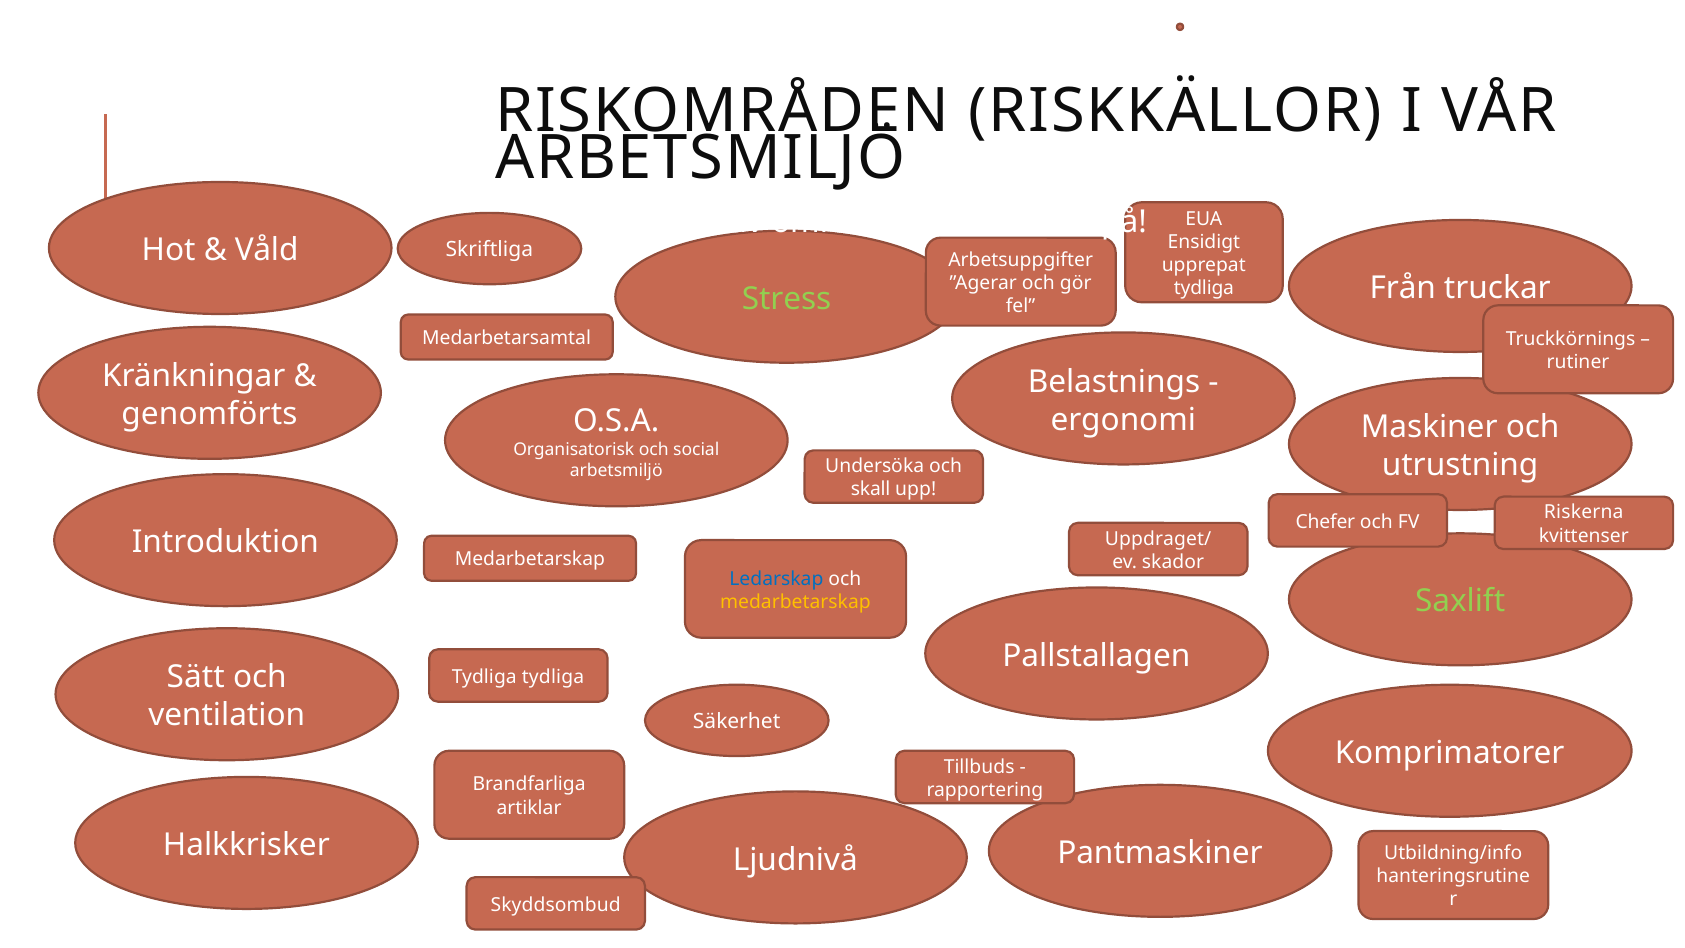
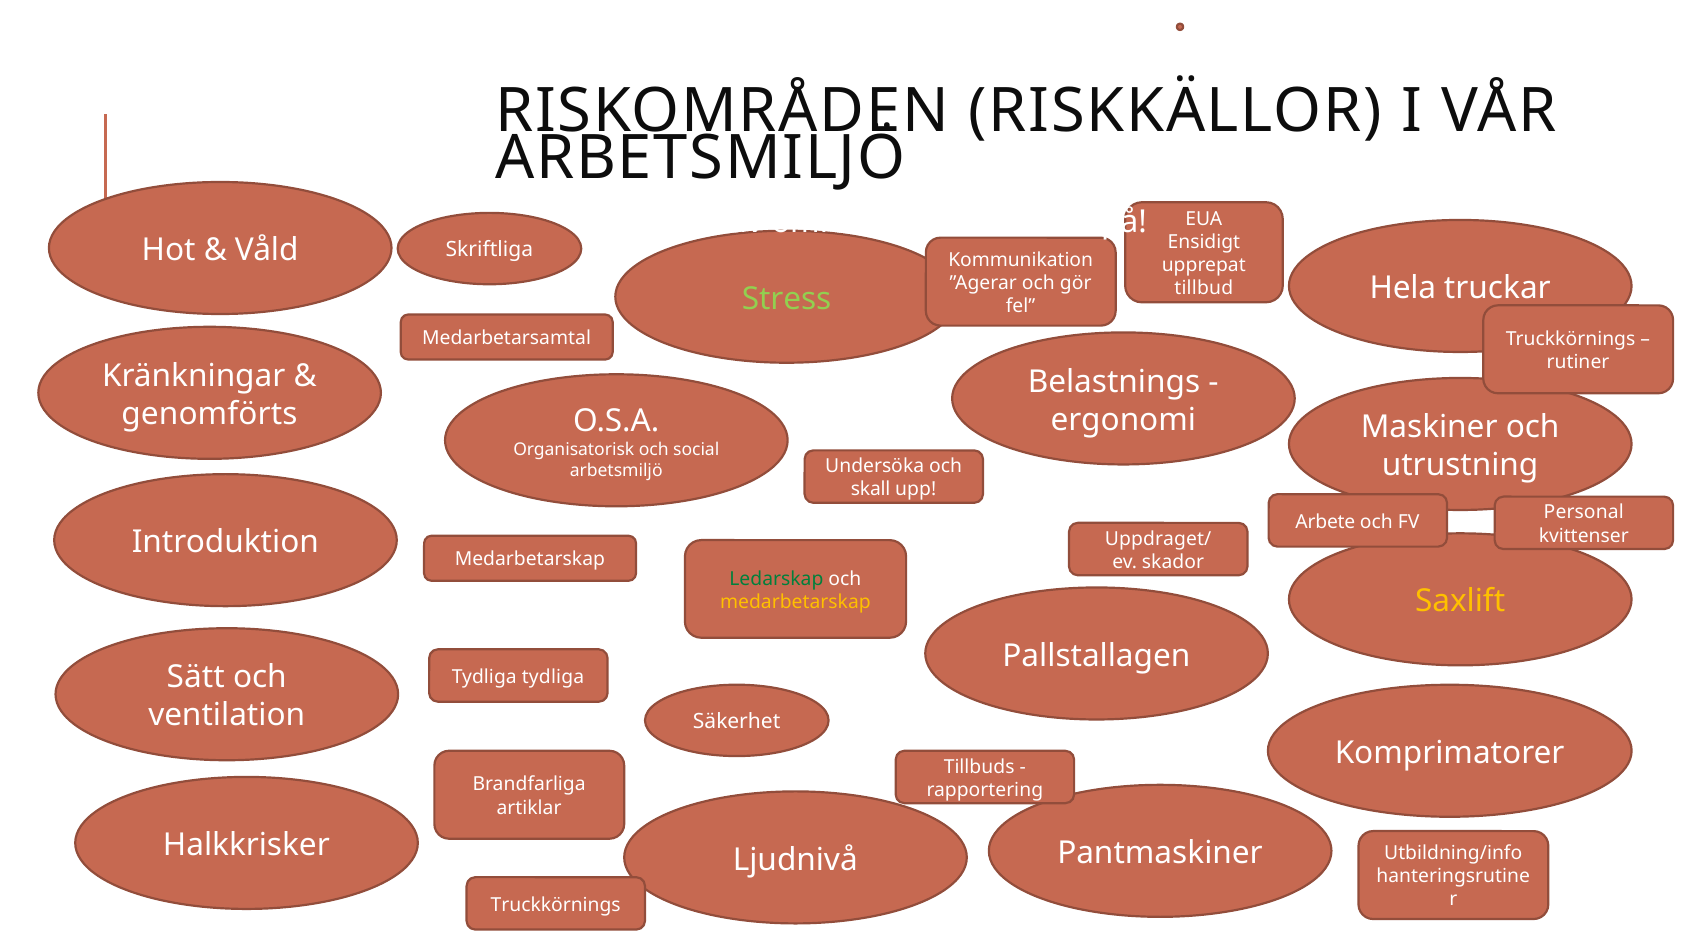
Arbetsuppgifter: Arbetsuppgifter -> Kommunikation (1021, 260)
Från: Från -> Hela (1403, 288)
tydliga: tydliga -> tillbud (1204, 288)
Riskerna: Riskerna -> Personal (1584, 512)
Chefer: Chefer -> Arbete (1325, 522)
Ledarskap colour: blue -> green (776, 579)
Saxlift colour: light green -> yellow (1460, 601)
Skyddsombud: Skyddsombud -> Truckkörnings (556, 905)
